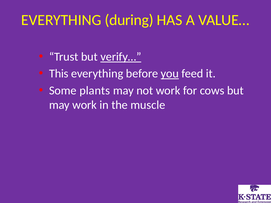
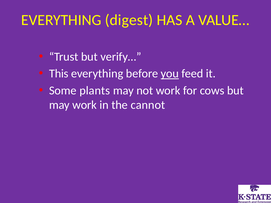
during: during -> digest (129, 20)
verify… underline: present -> none (121, 57)
muscle: muscle -> cannot (148, 105)
